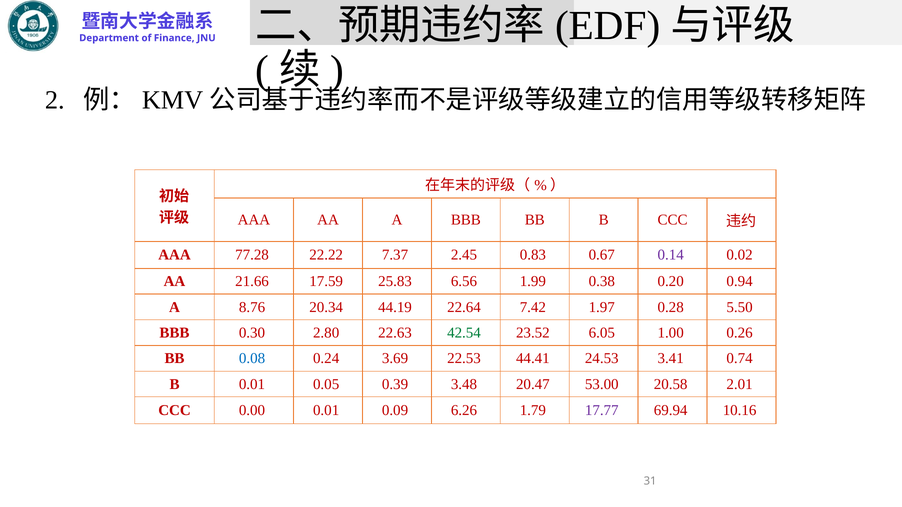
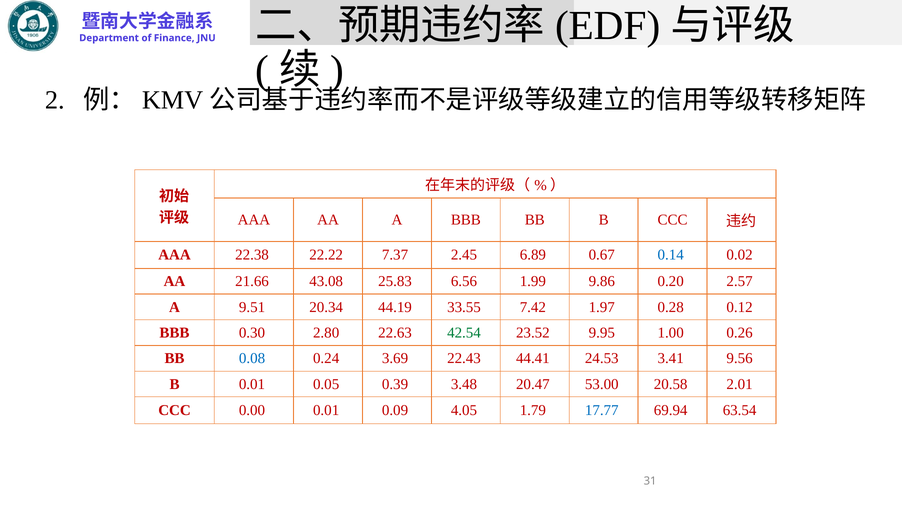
77.28: 77.28 -> 22.38 (252, 255)
0.83: 0.83 -> 6.89 (533, 255)
0.14 colour: purple -> blue (671, 255)
17.59: 17.59 -> 43.08 (326, 282)
0.38: 0.38 -> 9.86 (602, 282)
0.94: 0.94 -> 2.57 (740, 282)
8.76: 8.76 -> 9.51 (252, 307)
22.64: 22.64 -> 33.55 (464, 307)
5.50: 5.50 -> 0.12 (740, 307)
6.05: 6.05 -> 9.95 (602, 333)
22.53: 22.53 -> 22.43 (464, 359)
0.74: 0.74 -> 9.56 (740, 359)
6.26: 6.26 -> 4.05 (464, 411)
17.77 colour: purple -> blue (602, 411)
10.16: 10.16 -> 63.54 (740, 411)
